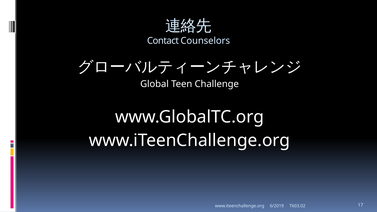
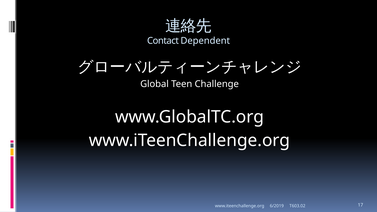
Counselors: Counselors -> Dependent (205, 41)
